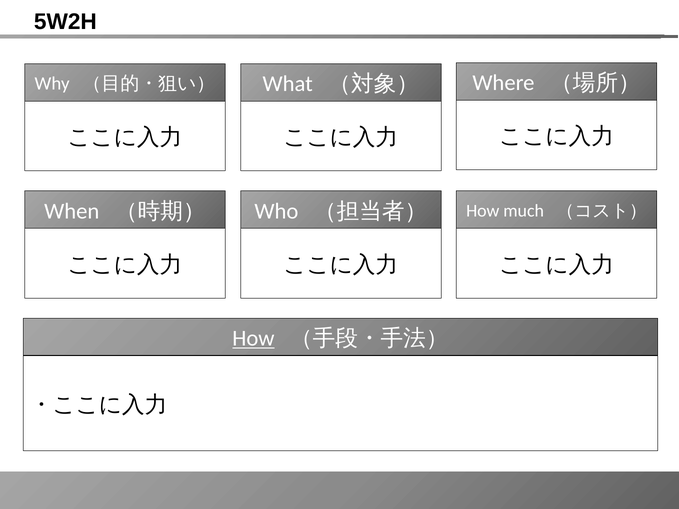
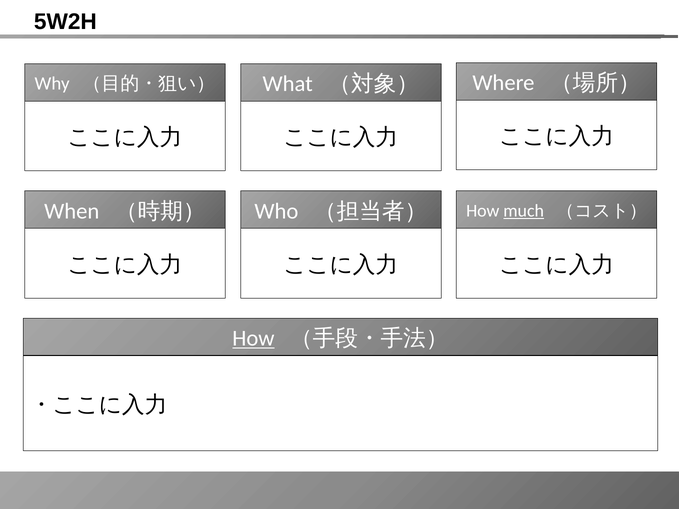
much underline: none -> present (524, 211)
